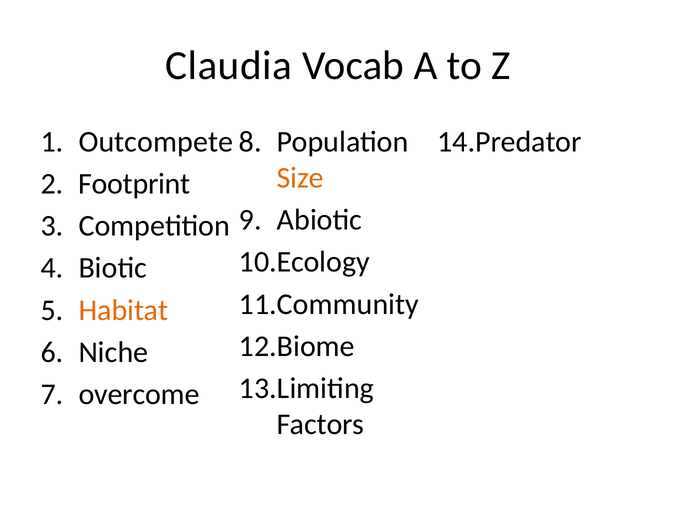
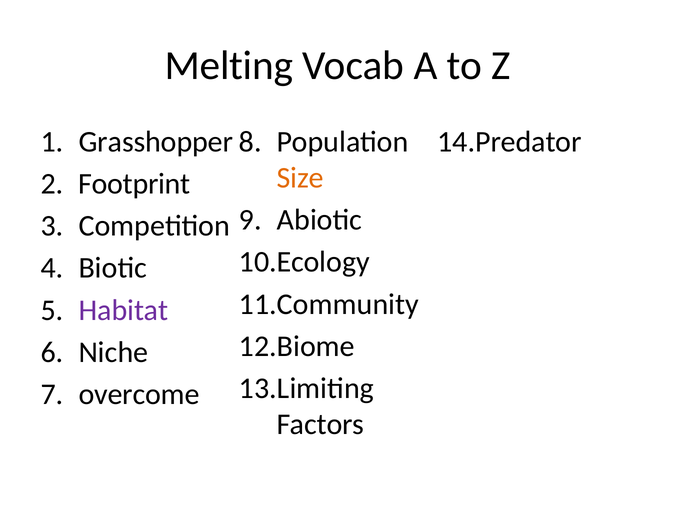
Claudia: Claudia -> Melting (229, 65)
Outcompete: Outcompete -> Grasshopper (156, 142)
Habitat colour: orange -> purple (123, 310)
